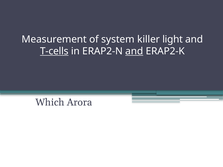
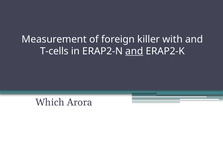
system: system -> foreign (118, 39)
light: light -> with (173, 39)
T-cells underline: present -> none (54, 51)
